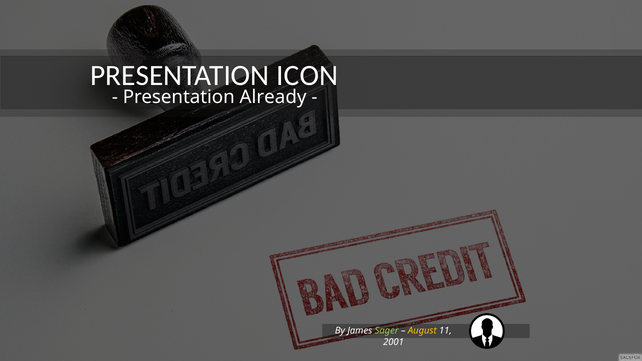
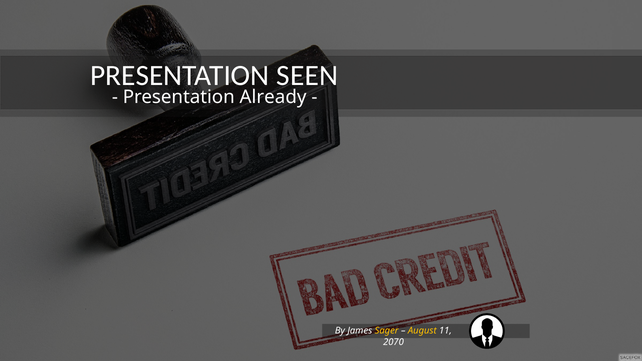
ICON: ICON -> SEEN (307, 76)
Sager colour: light green -> yellow (387, 331)
2001: 2001 -> 2070 (393, 342)
